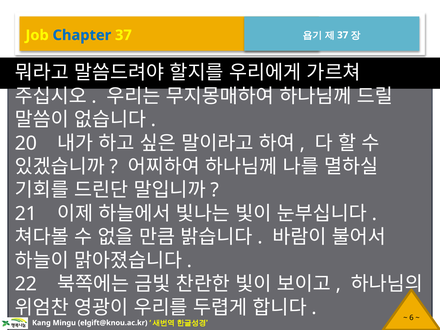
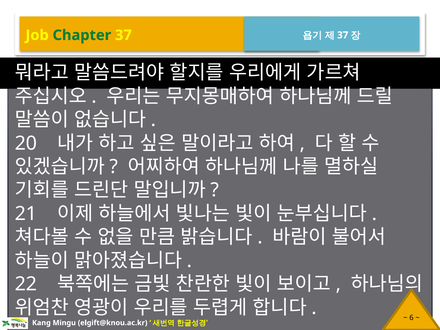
Chapter colour: blue -> green (82, 35)
